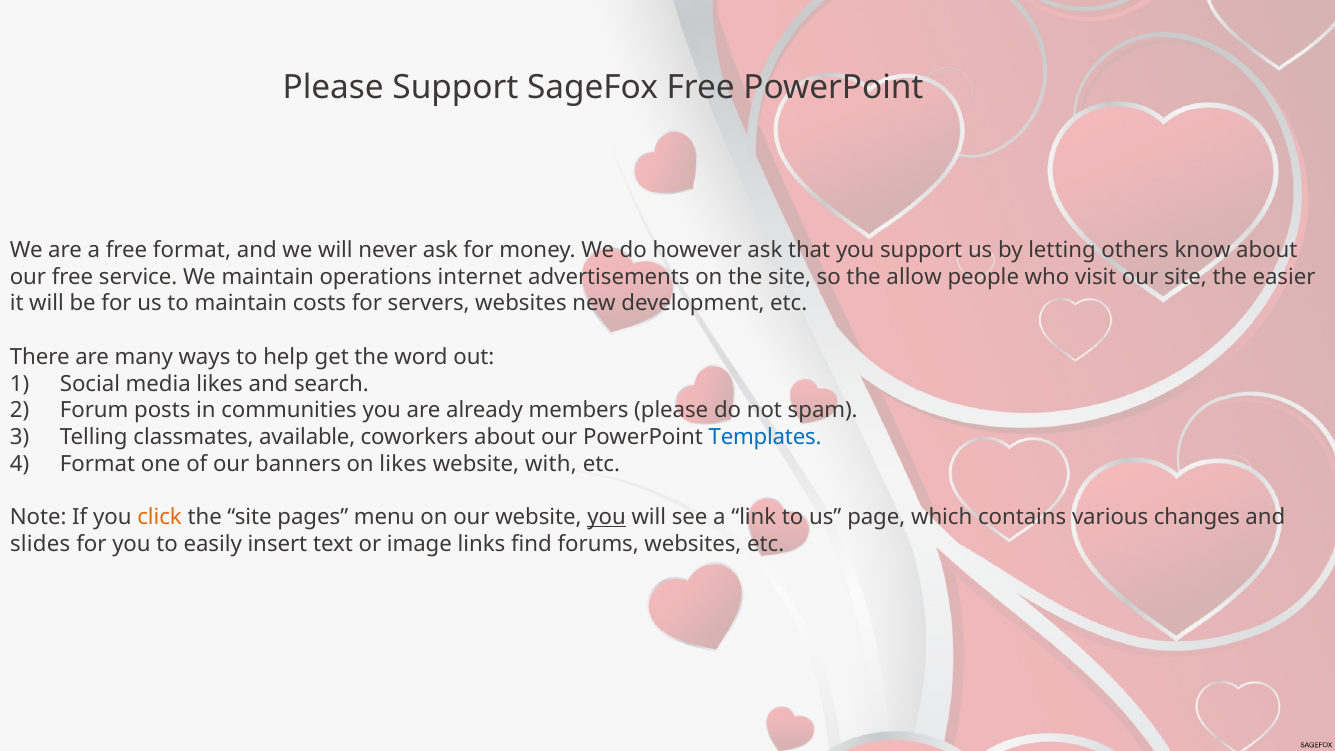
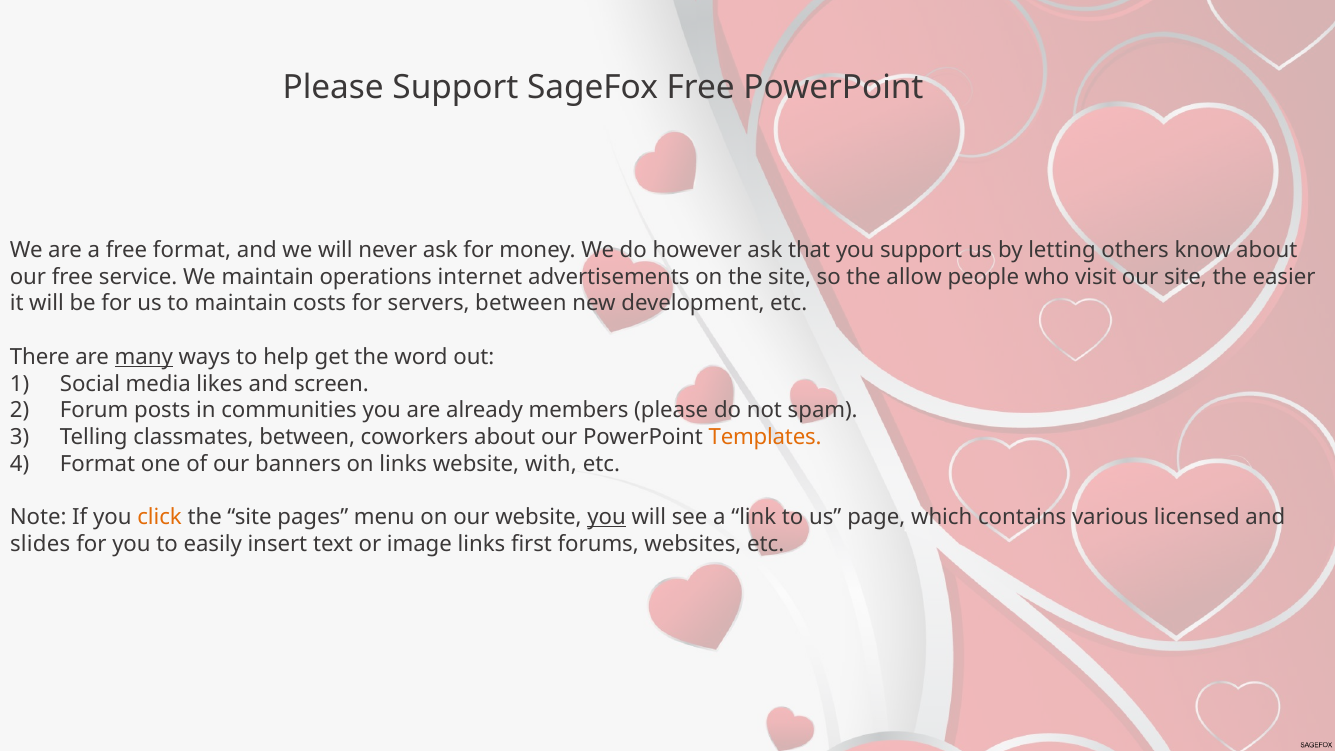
servers websites: websites -> between (521, 304)
many underline: none -> present (144, 357)
search: search -> screen (331, 384)
classmates available: available -> between (307, 437)
Templates colour: blue -> orange (765, 437)
on likes: likes -> links (403, 464)
changes: changes -> licensed (1197, 517)
find: find -> first (531, 544)
